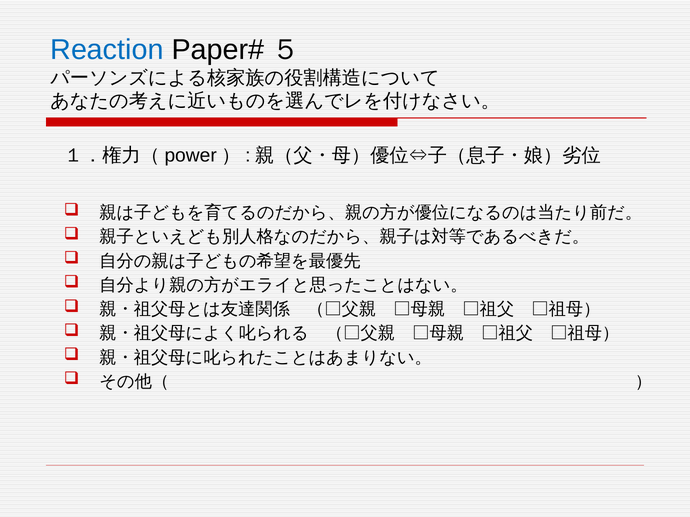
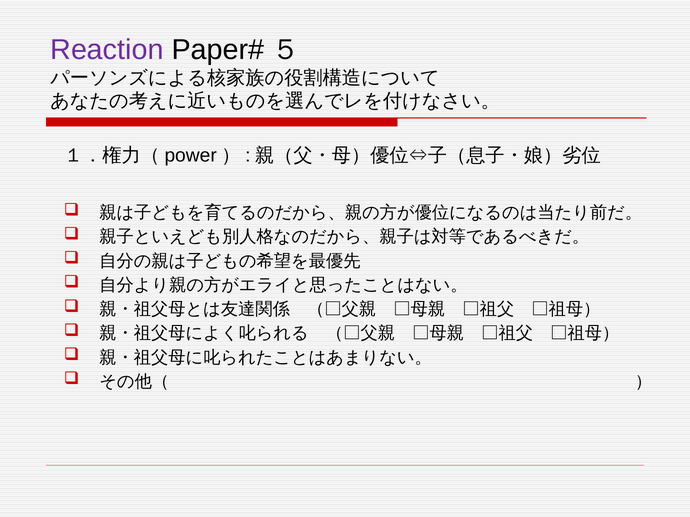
Reaction colour: blue -> purple (107, 50)
